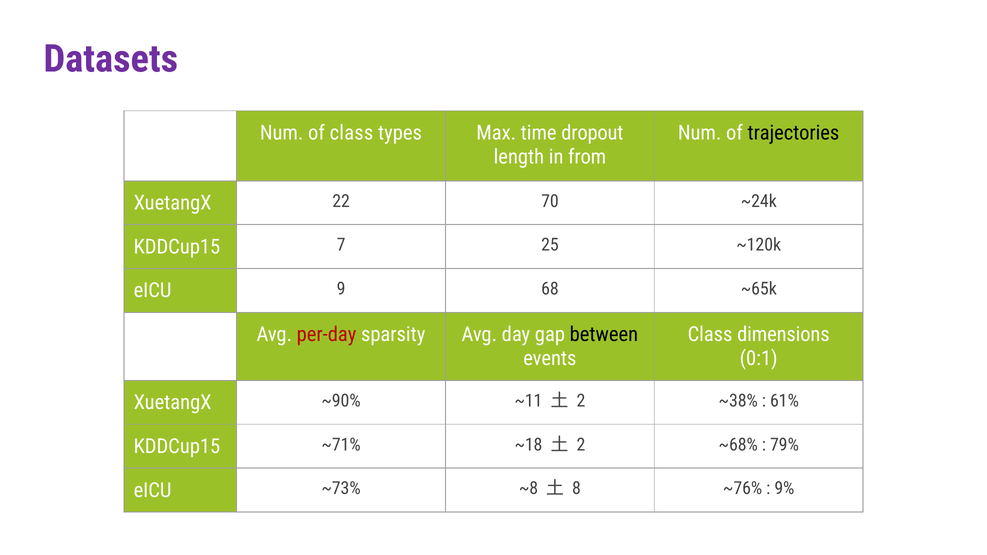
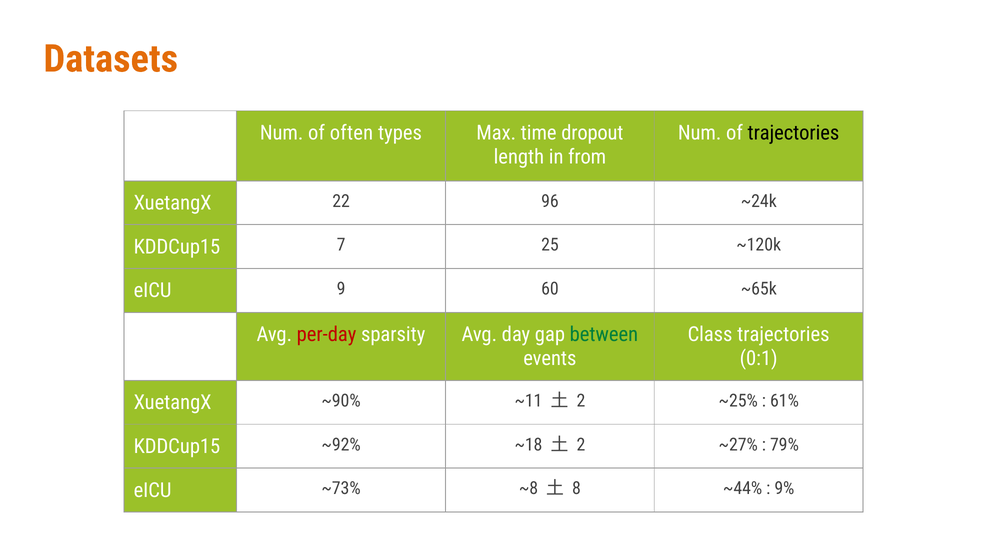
Datasets colour: purple -> orange (111, 59)
of class: class -> often (351, 133)
70: 70 -> 96 (550, 201)
68: 68 -> 60 (550, 289)
between colour: black -> green (604, 335)
Class dimensions: dimensions -> trajectories (783, 335)
~38%: ~38% -> ~25% (738, 401)
~71%: ~71% -> ~92% (341, 445)
~68%: ~68% -> ~27% (738, 445)
~76%: ~76% -> ~44% (743, 489)
